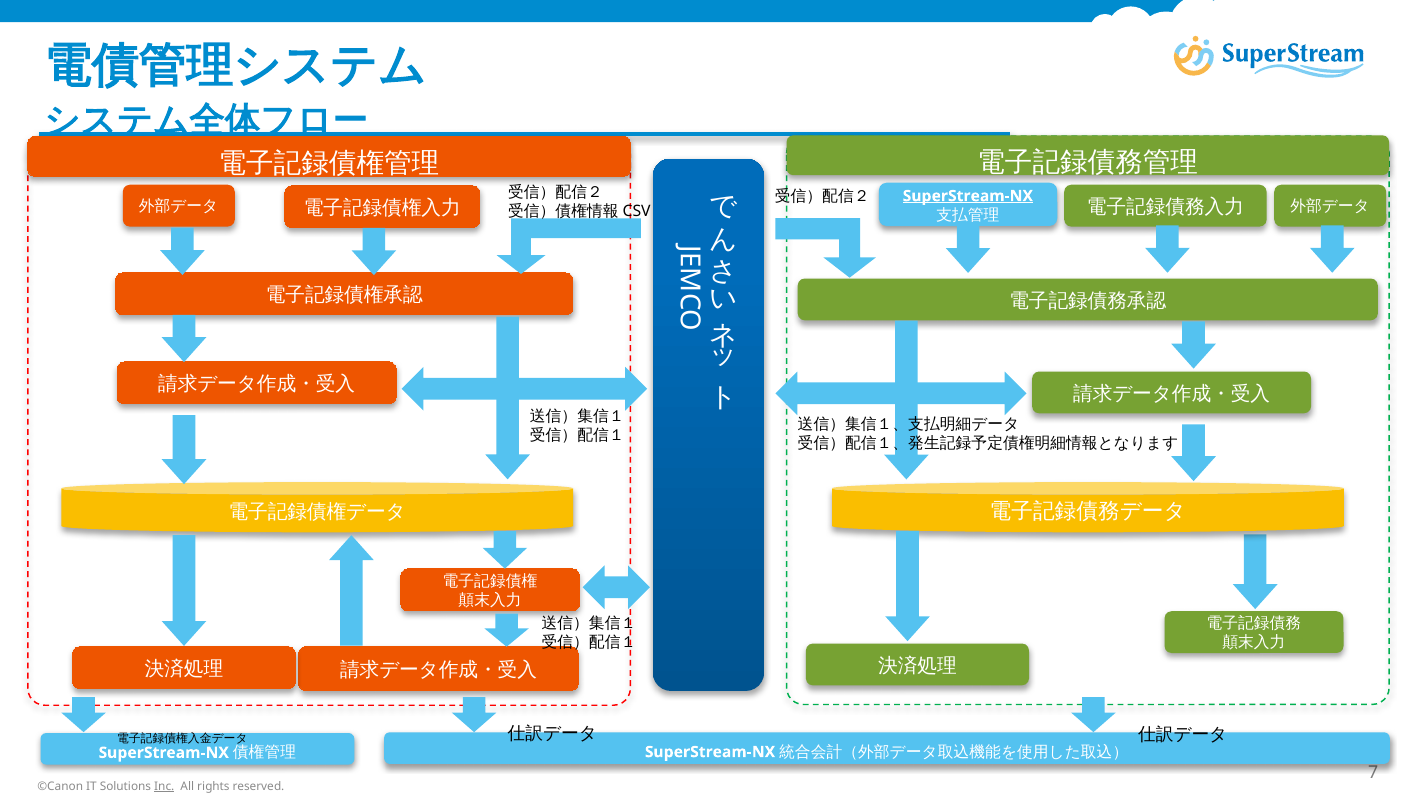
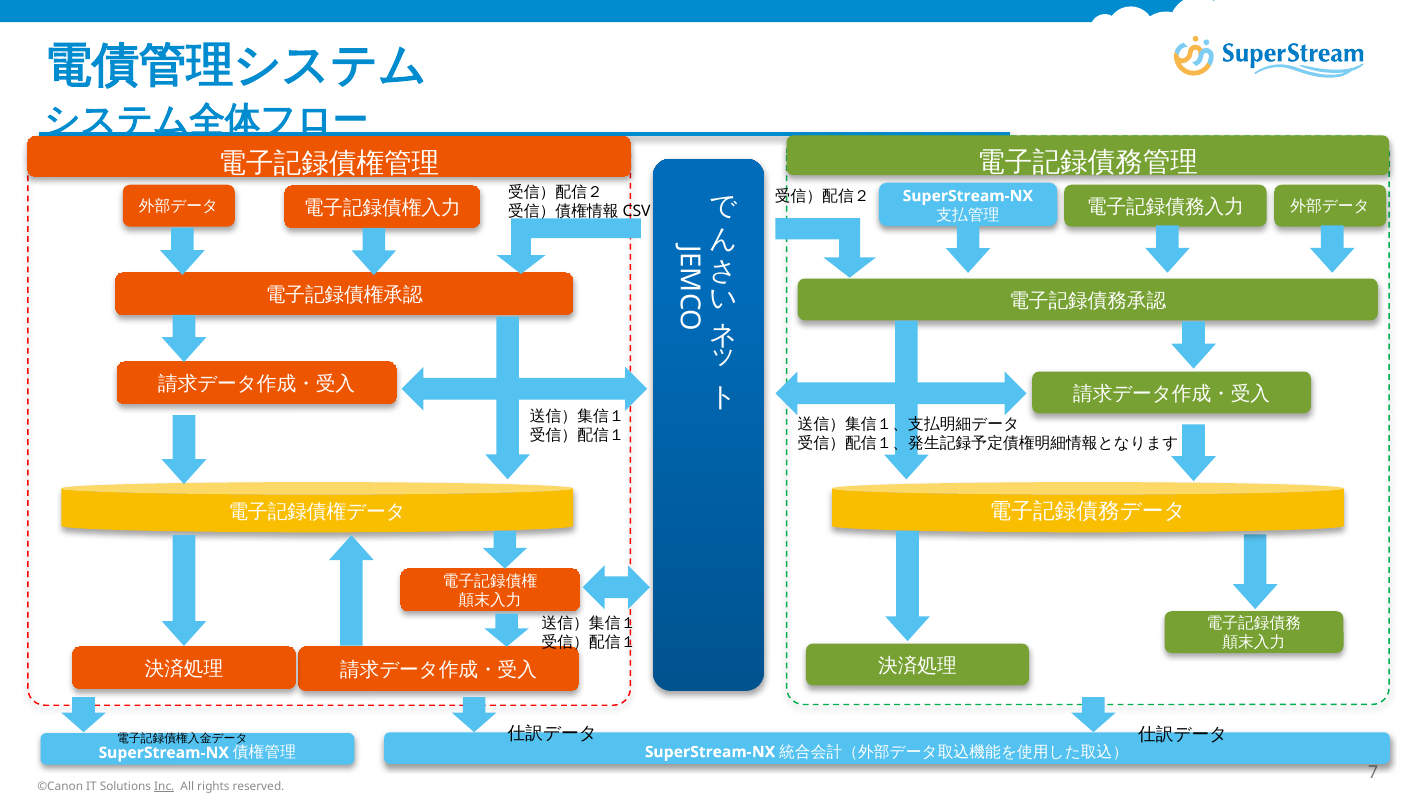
SuperStream-NX underline: present -> none (968, 196)
